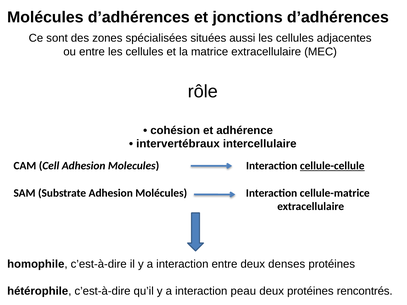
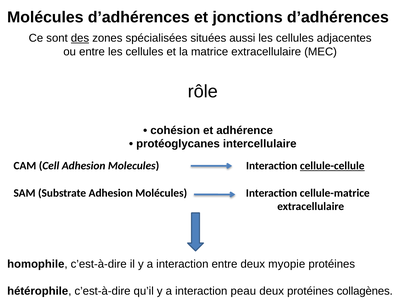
des underline: none -> present (80, 38)
intervertébraux: intervertébraux -> protéoglycanes (178, 144)
denses: denses -> myopie (287, 264)
rencontrés: rencontrés -> collagènes (365, 291)
